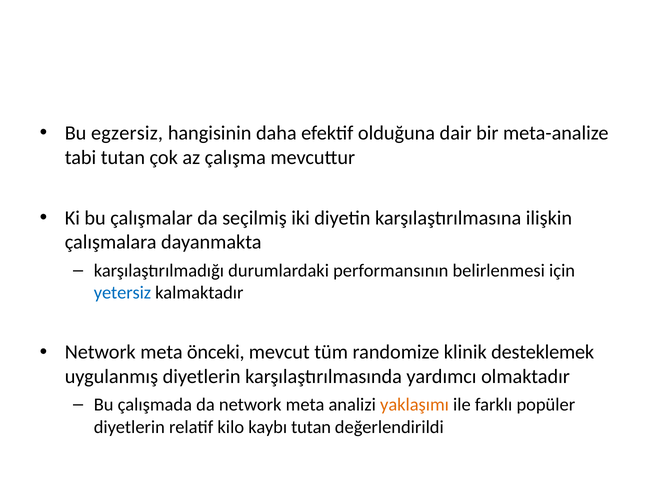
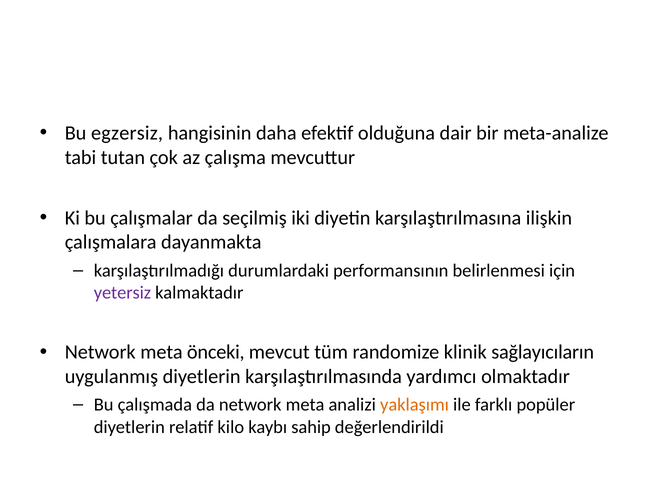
yetersiz colour: blue -> purple (122, 293)
desteklemek: desteklemek -> sağlayıcıların (543, 352)
kaybı tutan: tutan -> sahip (311, 427)
